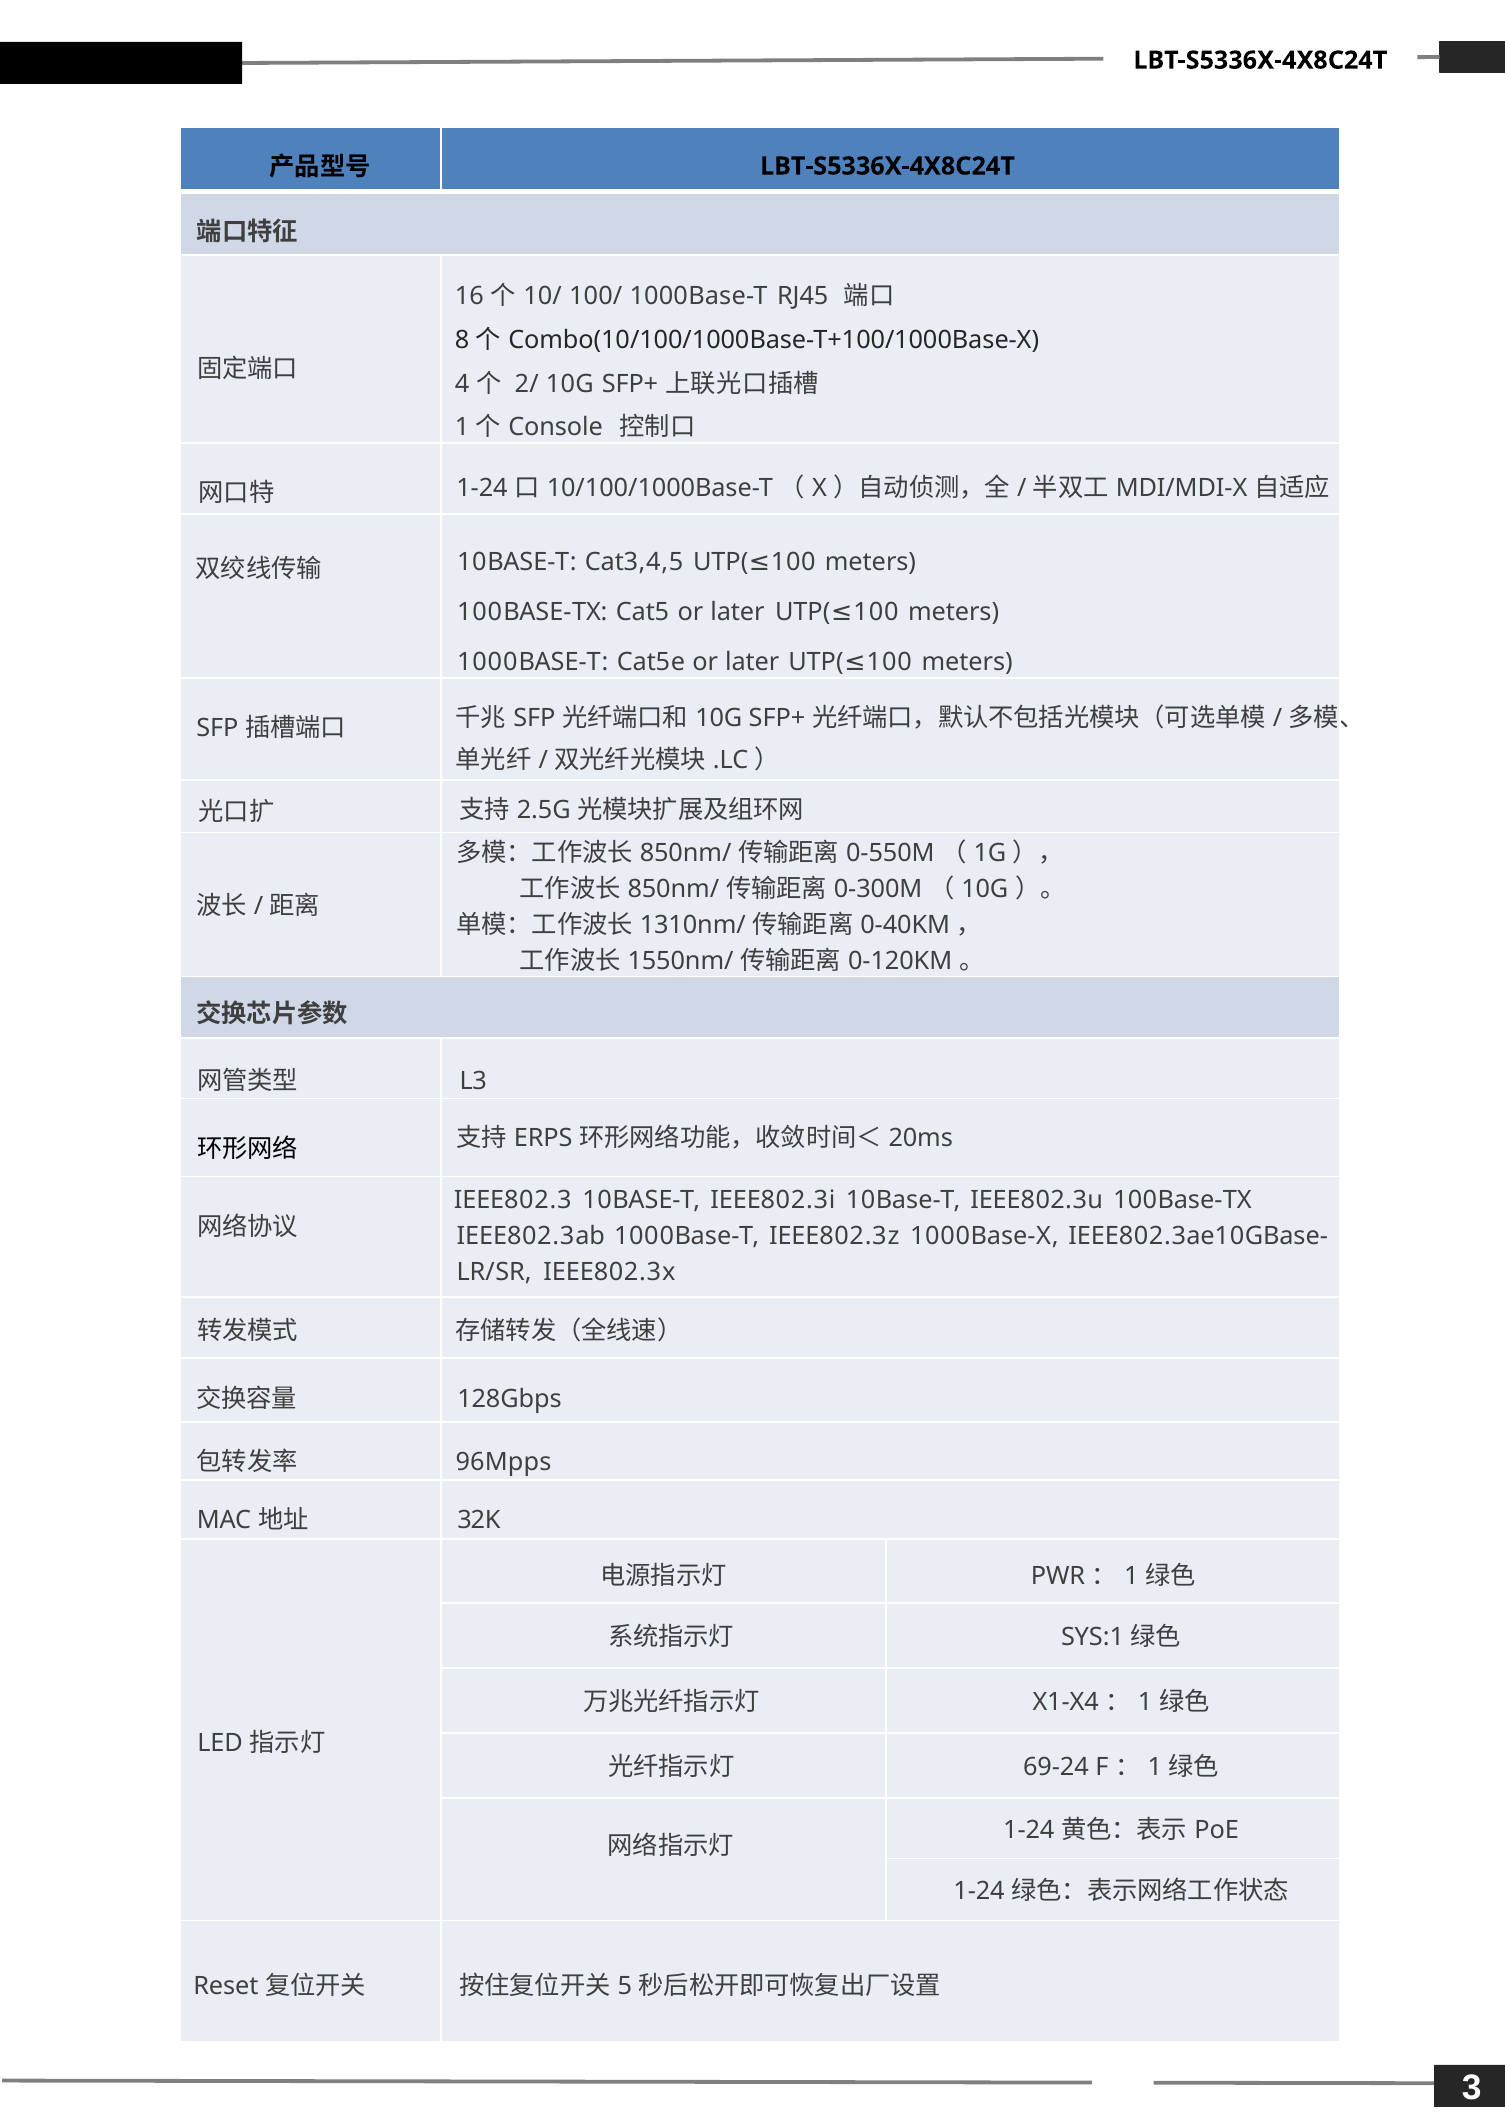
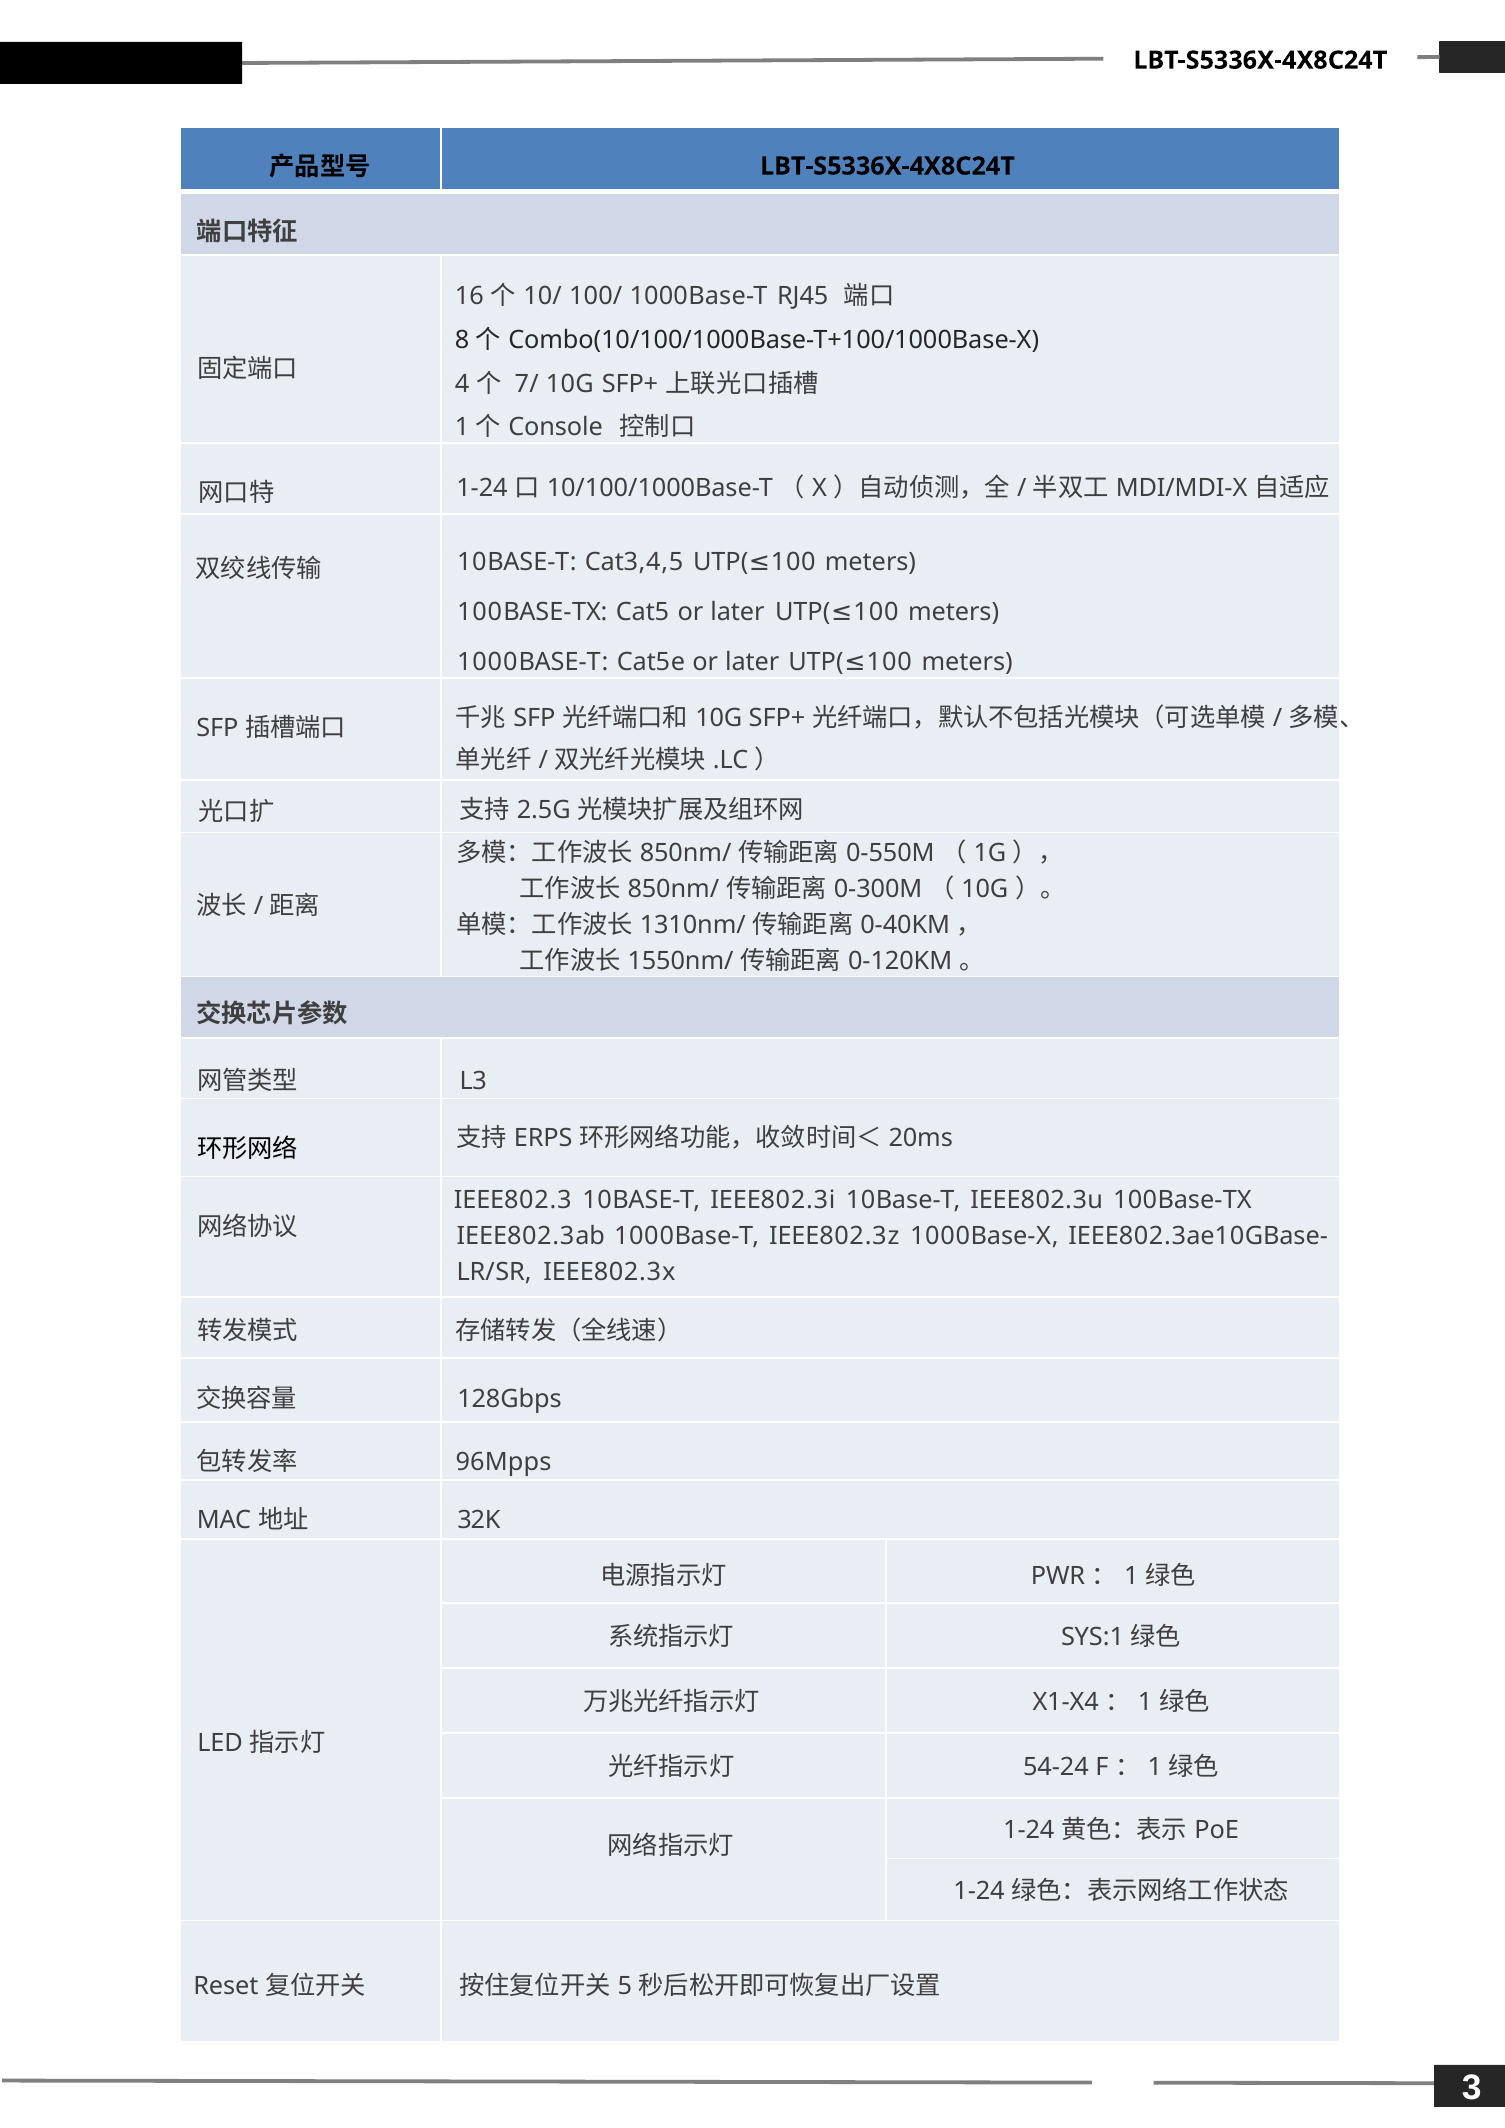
2/: 2/ -> 7/ (527, 384)
69-24: 69-24 -> 54-24 (1056, 1768)
